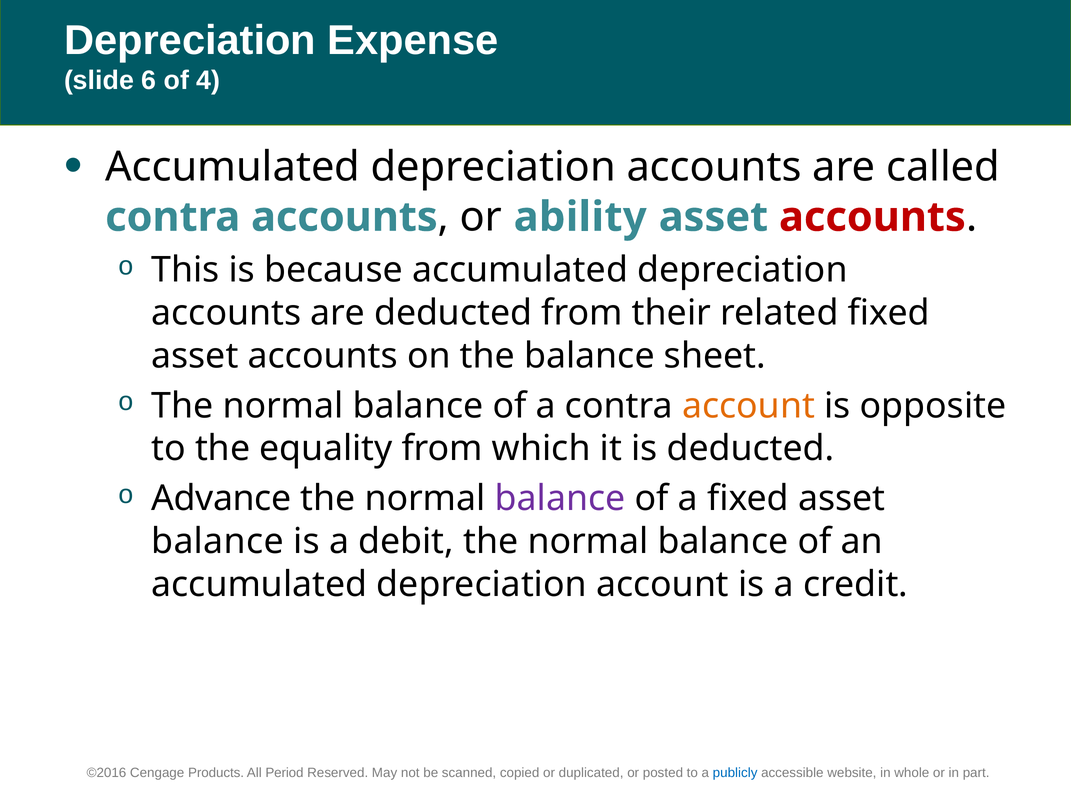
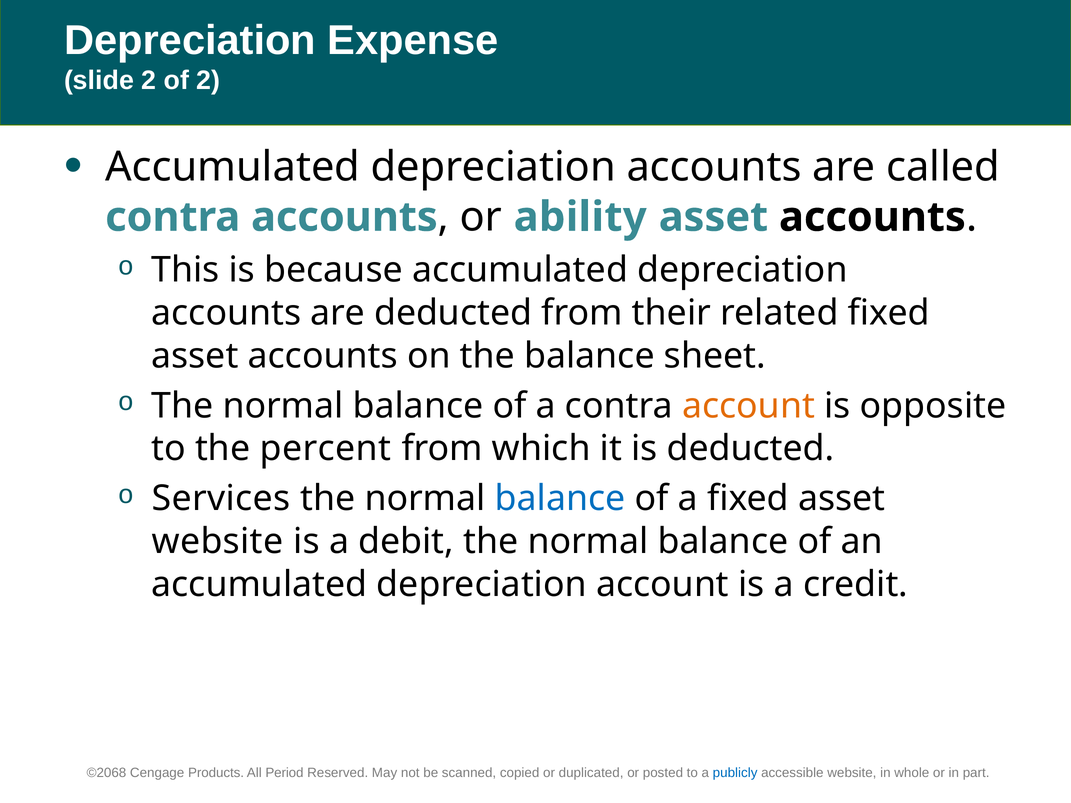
slide 6: 6 -> 2 (149, 80)
of 4: 4 -> 2 (208, 80)
accounts colour: red -> black (872, 217)
equality: equality -> percent (326, 449)
Advance: Advance -> Services (221, 499)
balance colour: purple -> blue (560, 499)
balance: balance -> website (218, 542)
©2016: ©2016 -> ©2068 (106, 773)
